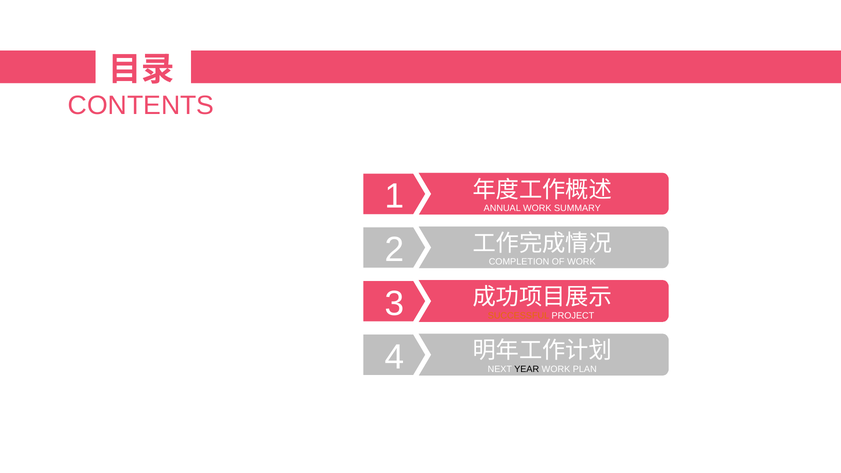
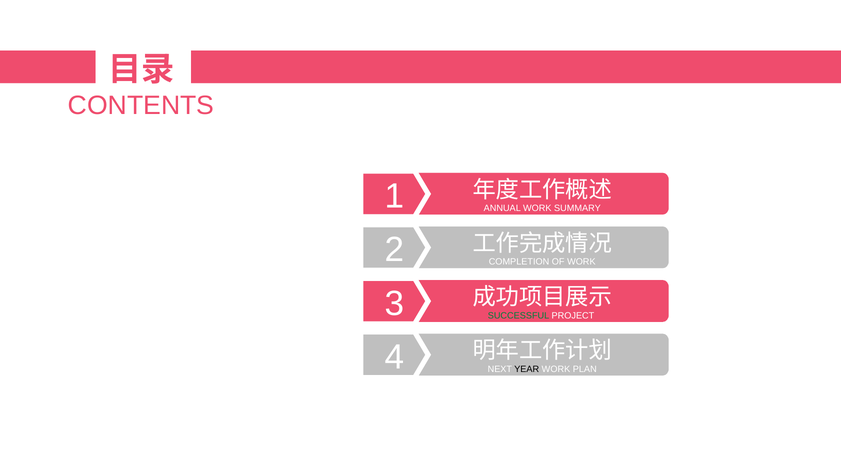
SUCCESSFUL colour: orange -> green (519, 316)
